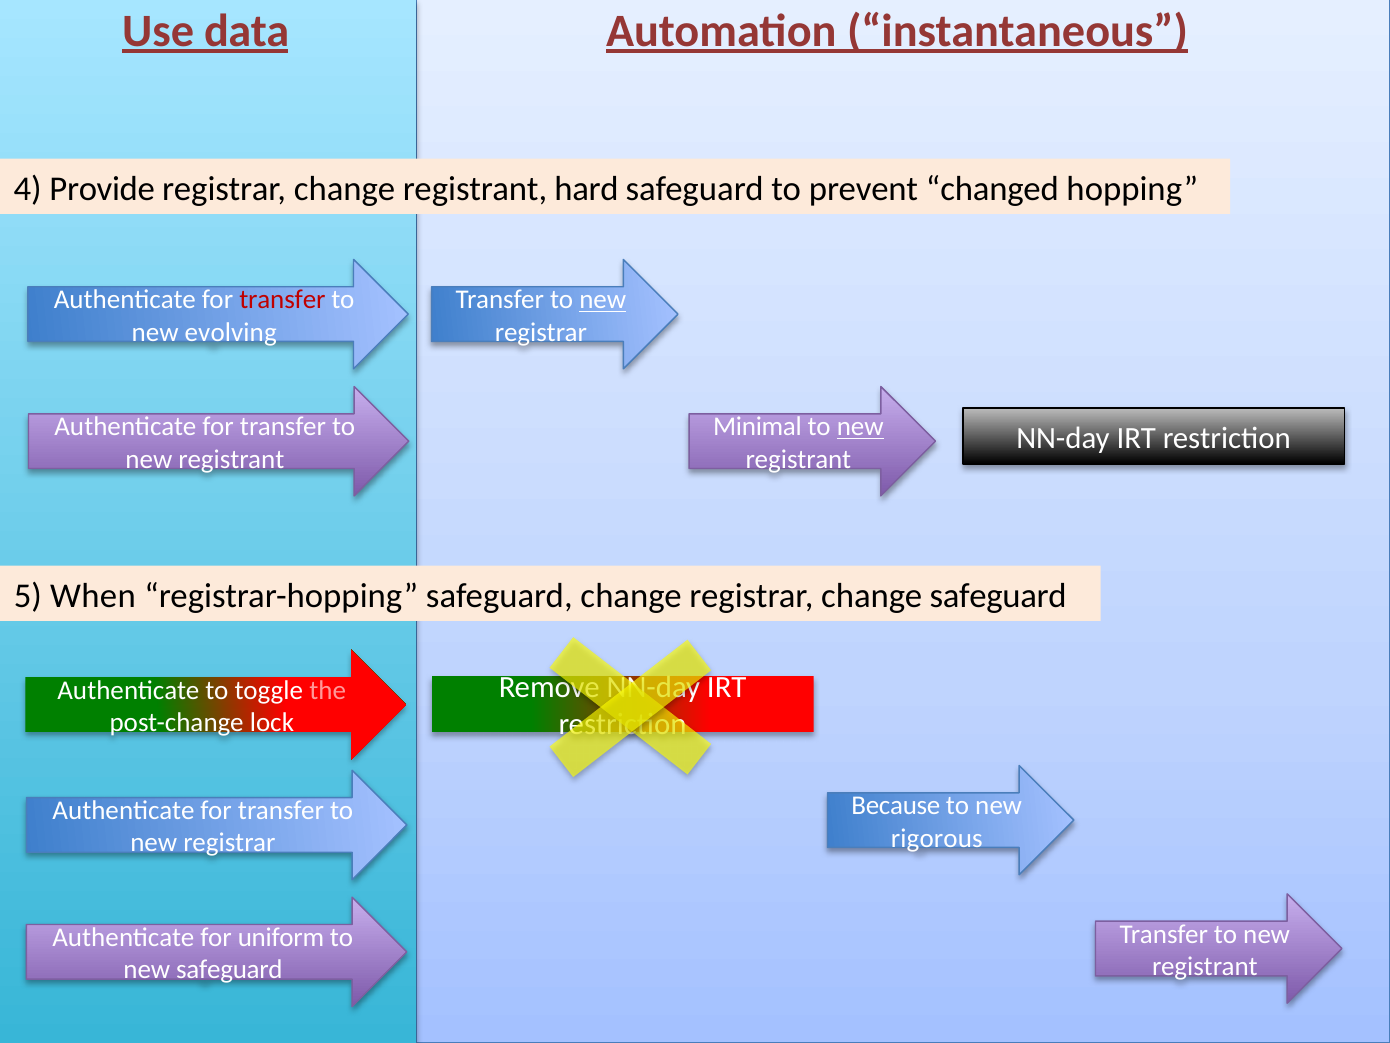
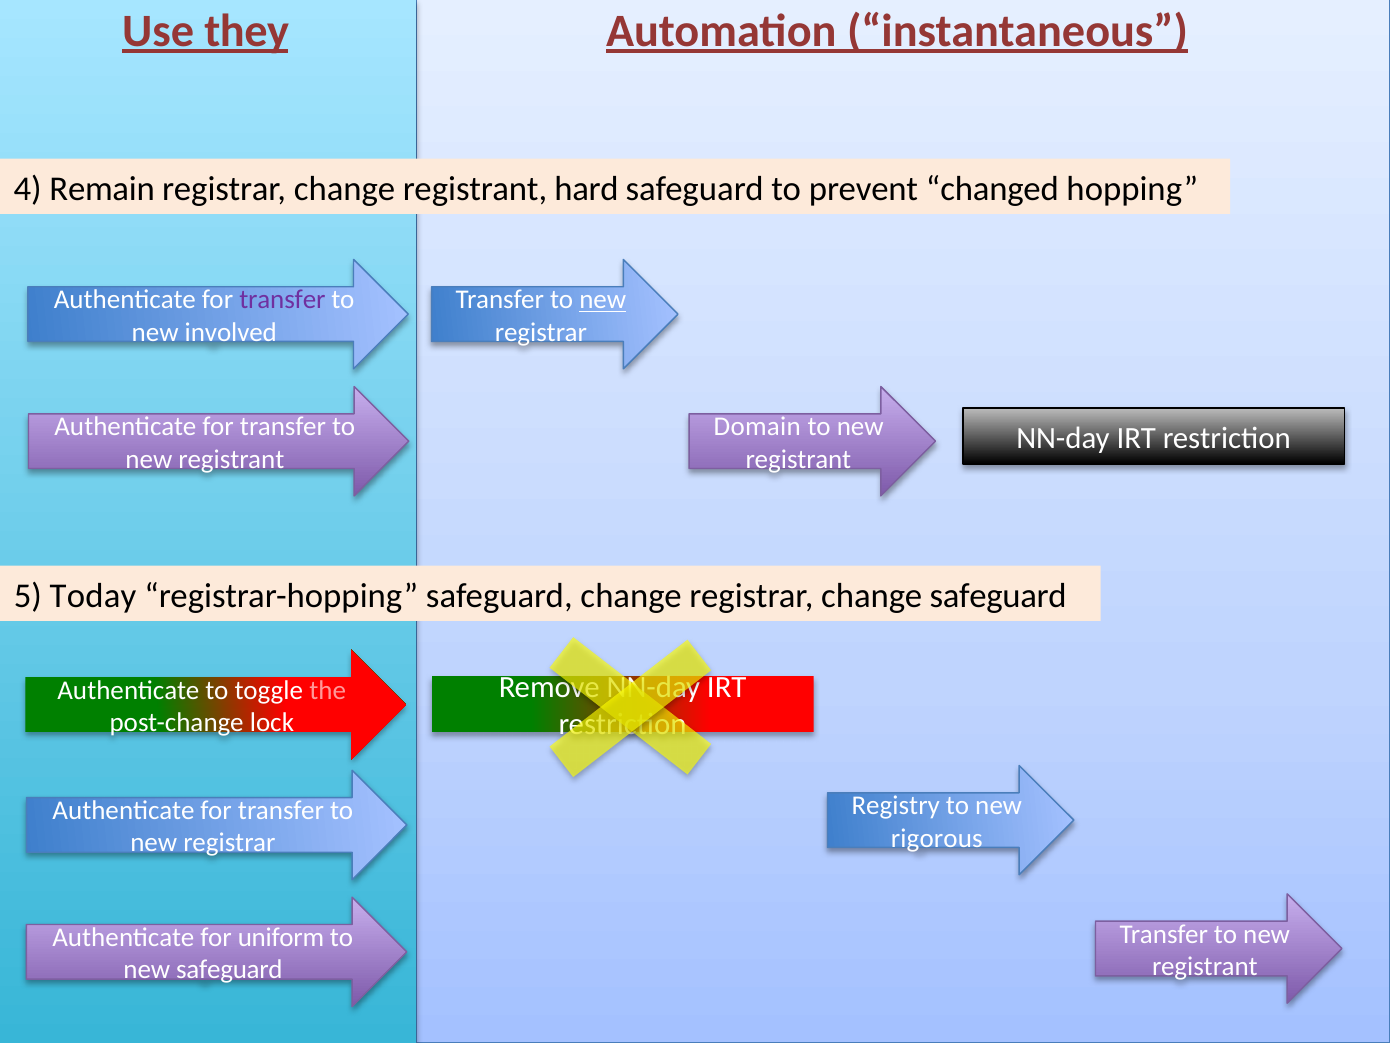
data: data -> they (247, 31)
Provide: Provide -> Remain (102, 189)
transfer colour: red -> purple (282, 300)
evolving: evolving -> involved (231, 332)
Minimal: Minimal -> Domain (757, 427)
new underline: present -> none (860, 427)
When: When -> Today (93, 595)
Because: Because -> Registry (896, 805)
